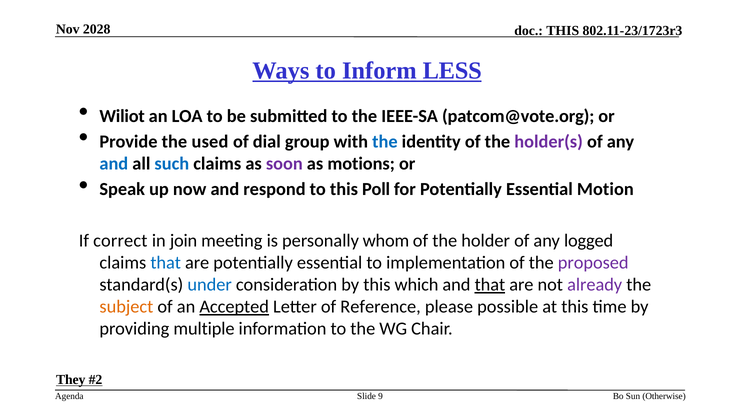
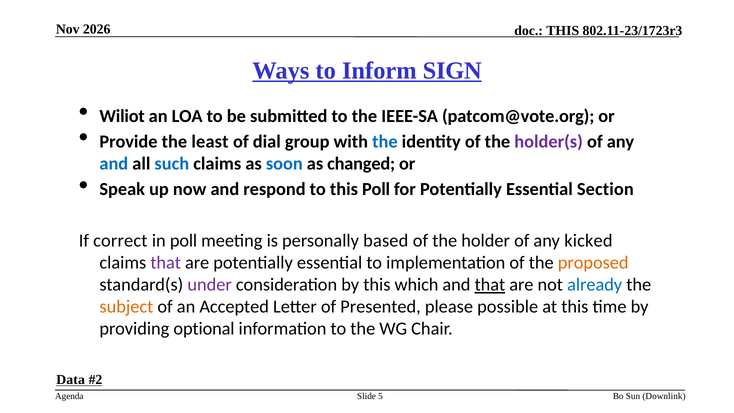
2028: 2028 -> 2026 (97, 29)
LESS: LESS -> SIGN (452, 71)
used: used -> least (210, 142)
soon colour: purple -> blue (284, 164)
motions: motions -> changed (361, 164)
Motion: Motion -> Section (605, 189)
in join: join -> poll (184, 241)
whom: whom -> based (386, 241)
logged: logged -> kicked (588, 241)
that colour: blue -> purple (166, 263)
proposed colour: purple -> orange (593, 263)
under colour: blue -> purple (210, 285)
already colour: purple -> blue (595, 285)
Accepted underline: present -> none (234, 307)
Reference: Reference -> Presented (381, 307)
multiple: multiple -> optional (204, 329)
They: They -> Data (71, 379)
9: 9 -> 5 (381, 396)
Otherwise: Otherwise -> Downlink (664, 396)
